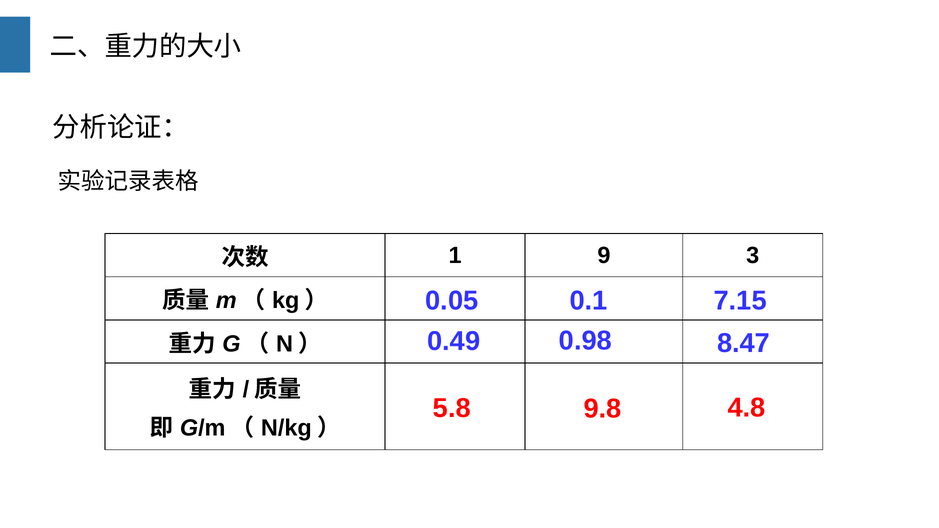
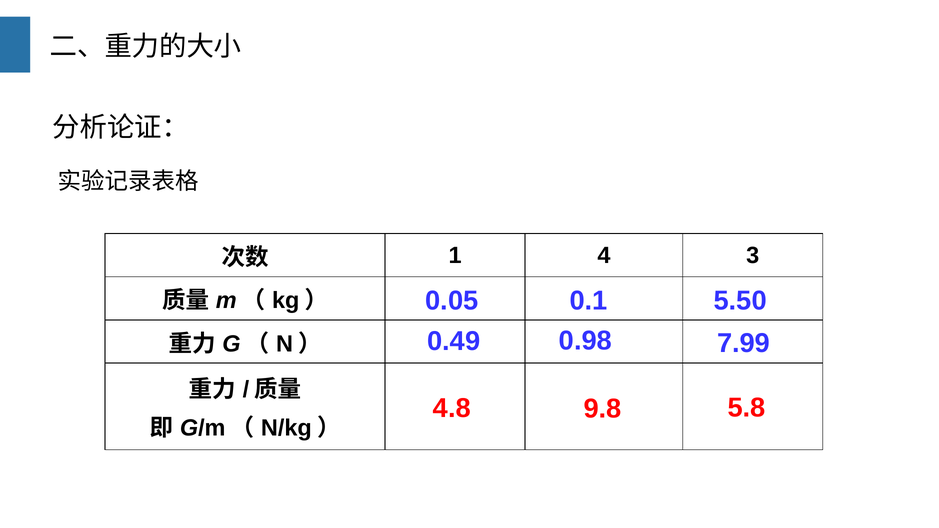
9: 9 -> 4 (604, 256)
7.15: 7.15 -> 5.50 (740, 301)
8.47: 8.47 -> 7.99 (744, 344)
5.8: 5.8 -> 4.8 (452, 408)
4.8: 4.8 -> 5.8 (747, 408)
